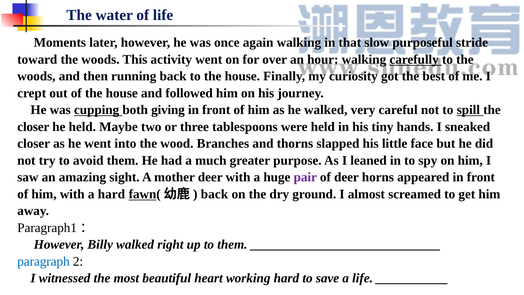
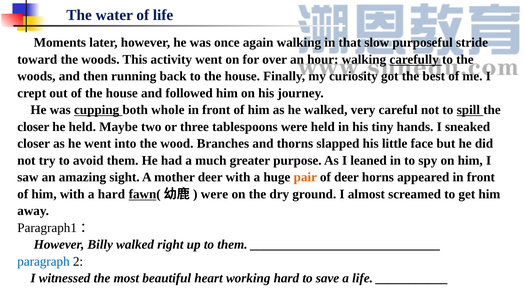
giving: giving -> whole (168, 110)
pair colour: purple -> orange (305, 177)
back: back -> were (214, 194)
